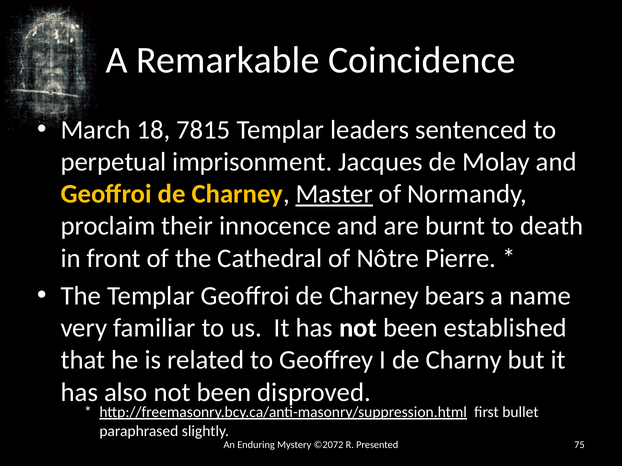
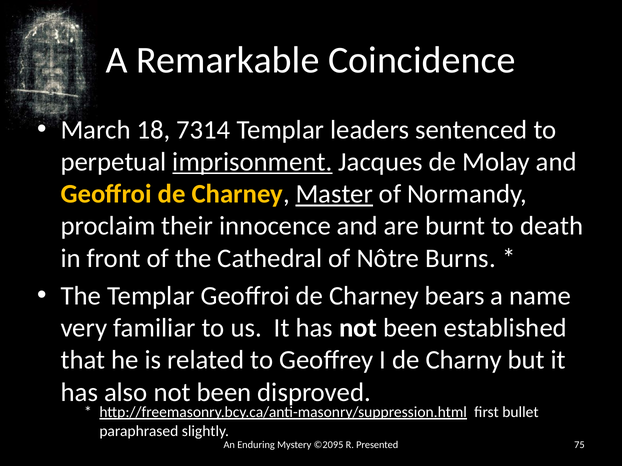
7815: 7815 -> 7314 (203, 130)
imprisonment underline: none -> present (252, 162)
Pierre: Pierre -> Burns (461, 259)
©2072: ©2072 -> ©2095 (329, 445)
